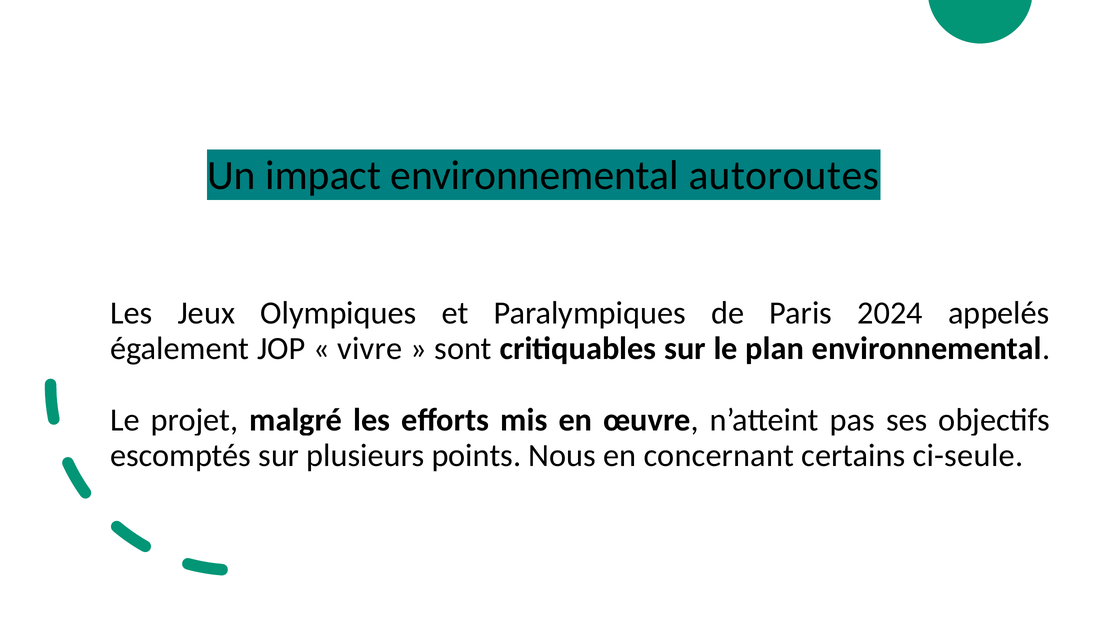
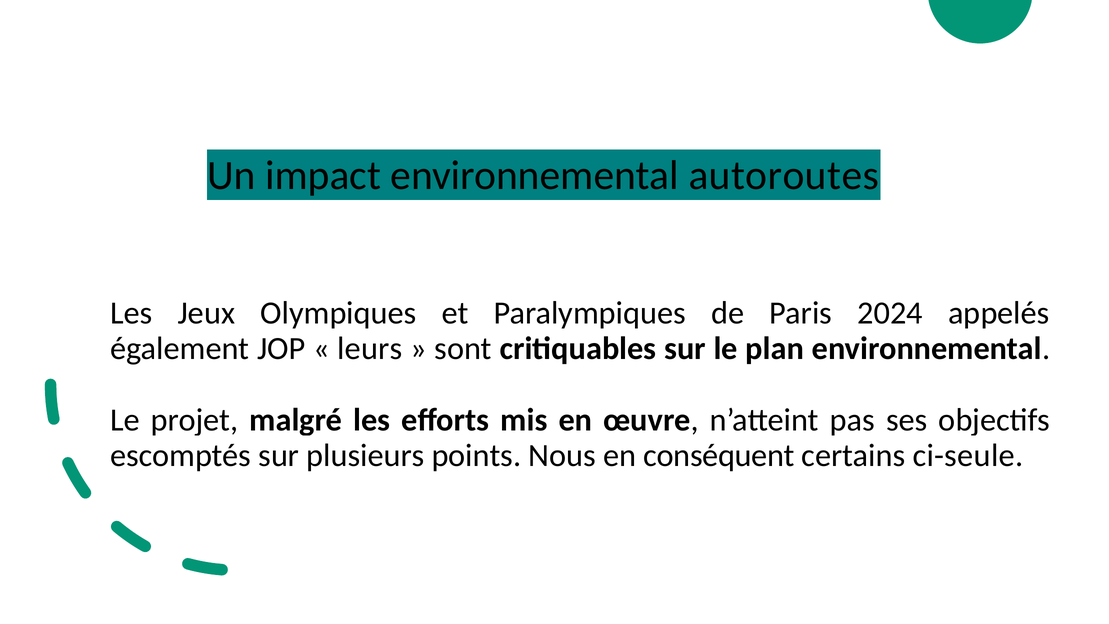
vivre: vivre -> leurs (370, 349)
concernant: concernant -> conséquent (719, 455)
